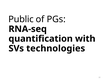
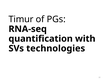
Public: Public -> Timur (21, 19)
